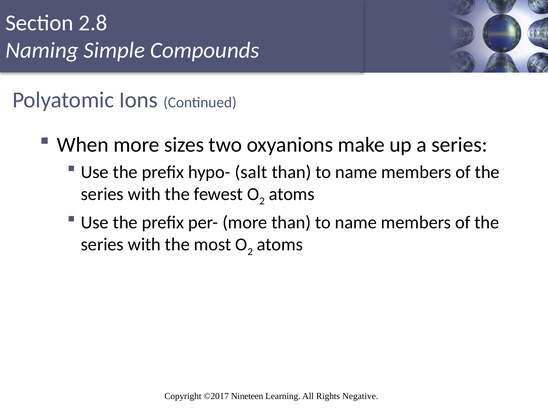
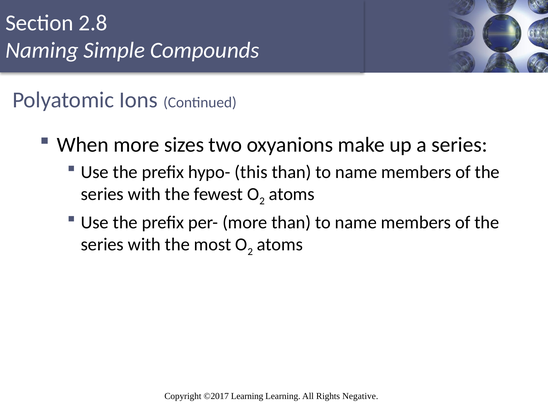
salt: salt -> this (251, 172)
Nineteen: Nineteen -> Learning (247, 396)
